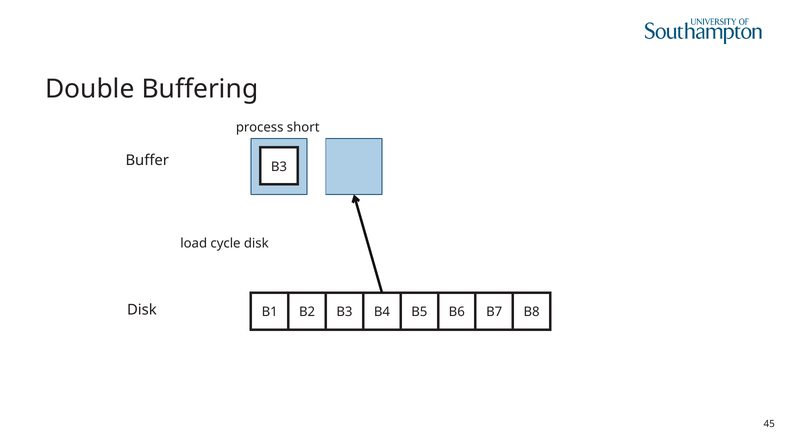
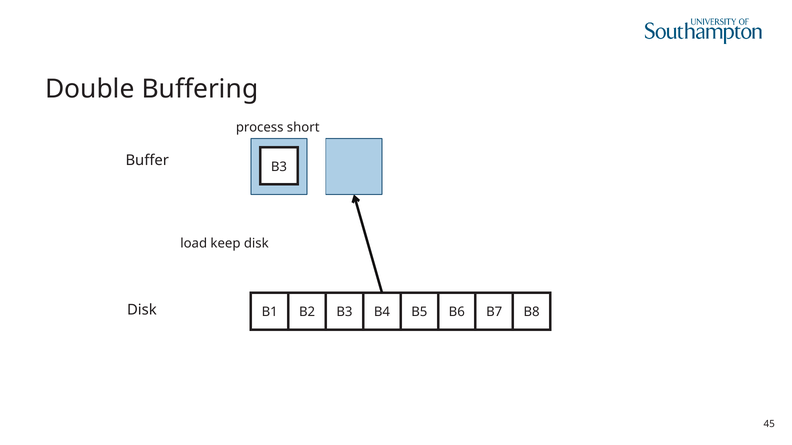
cycle: cycle -> keep (226, 244)
